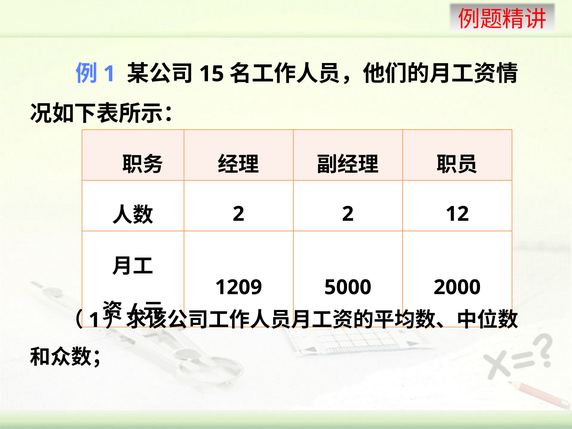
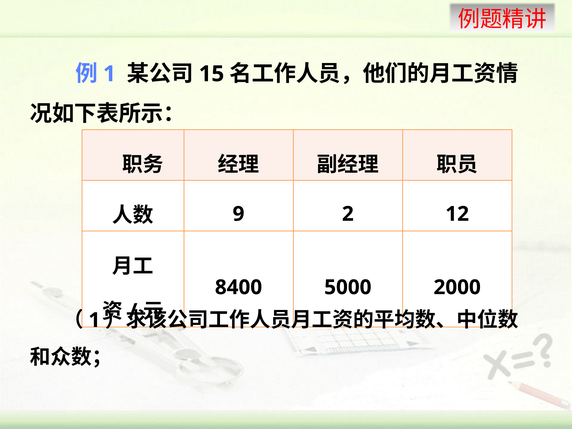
2: 2 -> 9 (239, 214)
1209: 1209 -> 8400 (239, 287)
